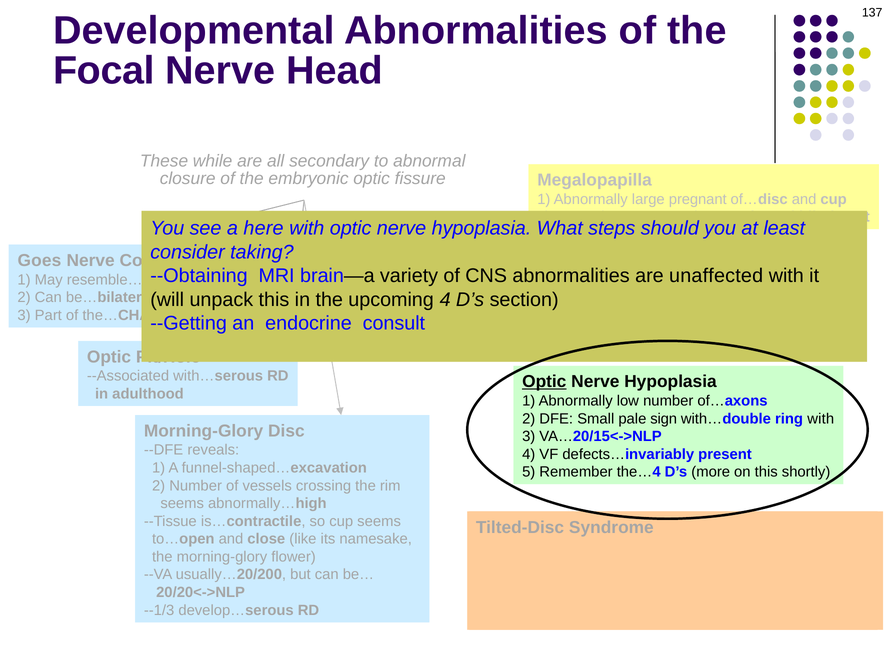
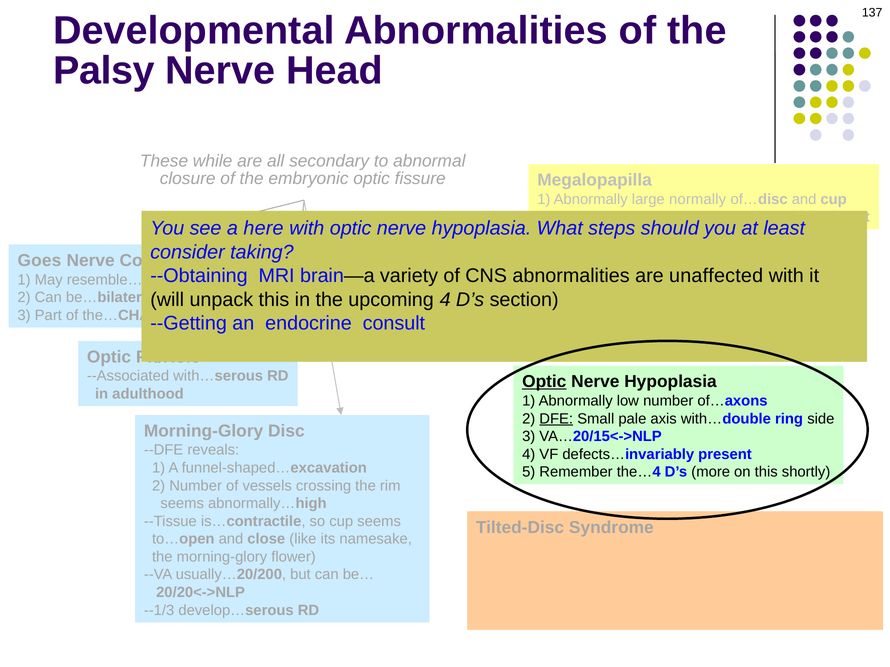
Focal: Focal -> Palsy (104, 71)
large pregnant: pregnant -> normally (698, 199)
DFE underline: none -> present (556, 419)
sign: sign -> axis (664, 419)
ring with: with -> side (821, 419)
